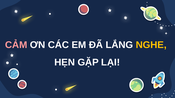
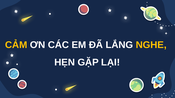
CẢM colour: pink -> yellow (16, 45)
